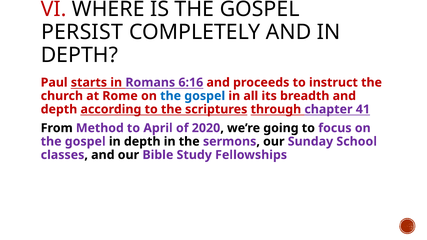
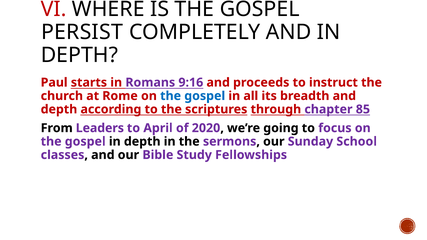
6:16: 6:16 -> 9:16 (191, 83)
41: 41 -> 85 (363, 109)
Method: Method -> Leaders (100, 128)
